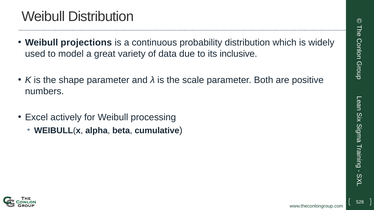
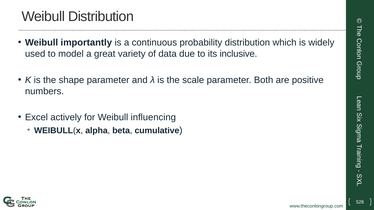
projections: projections -> importantly (86, 43)
processing: processing -> influencing (153, 118)
